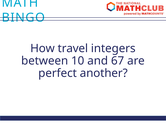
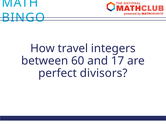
10: 10 -> 60 (78, 61)
67: 67 -> 17 (118, 61)
another: another -> divisors (104, 73)
